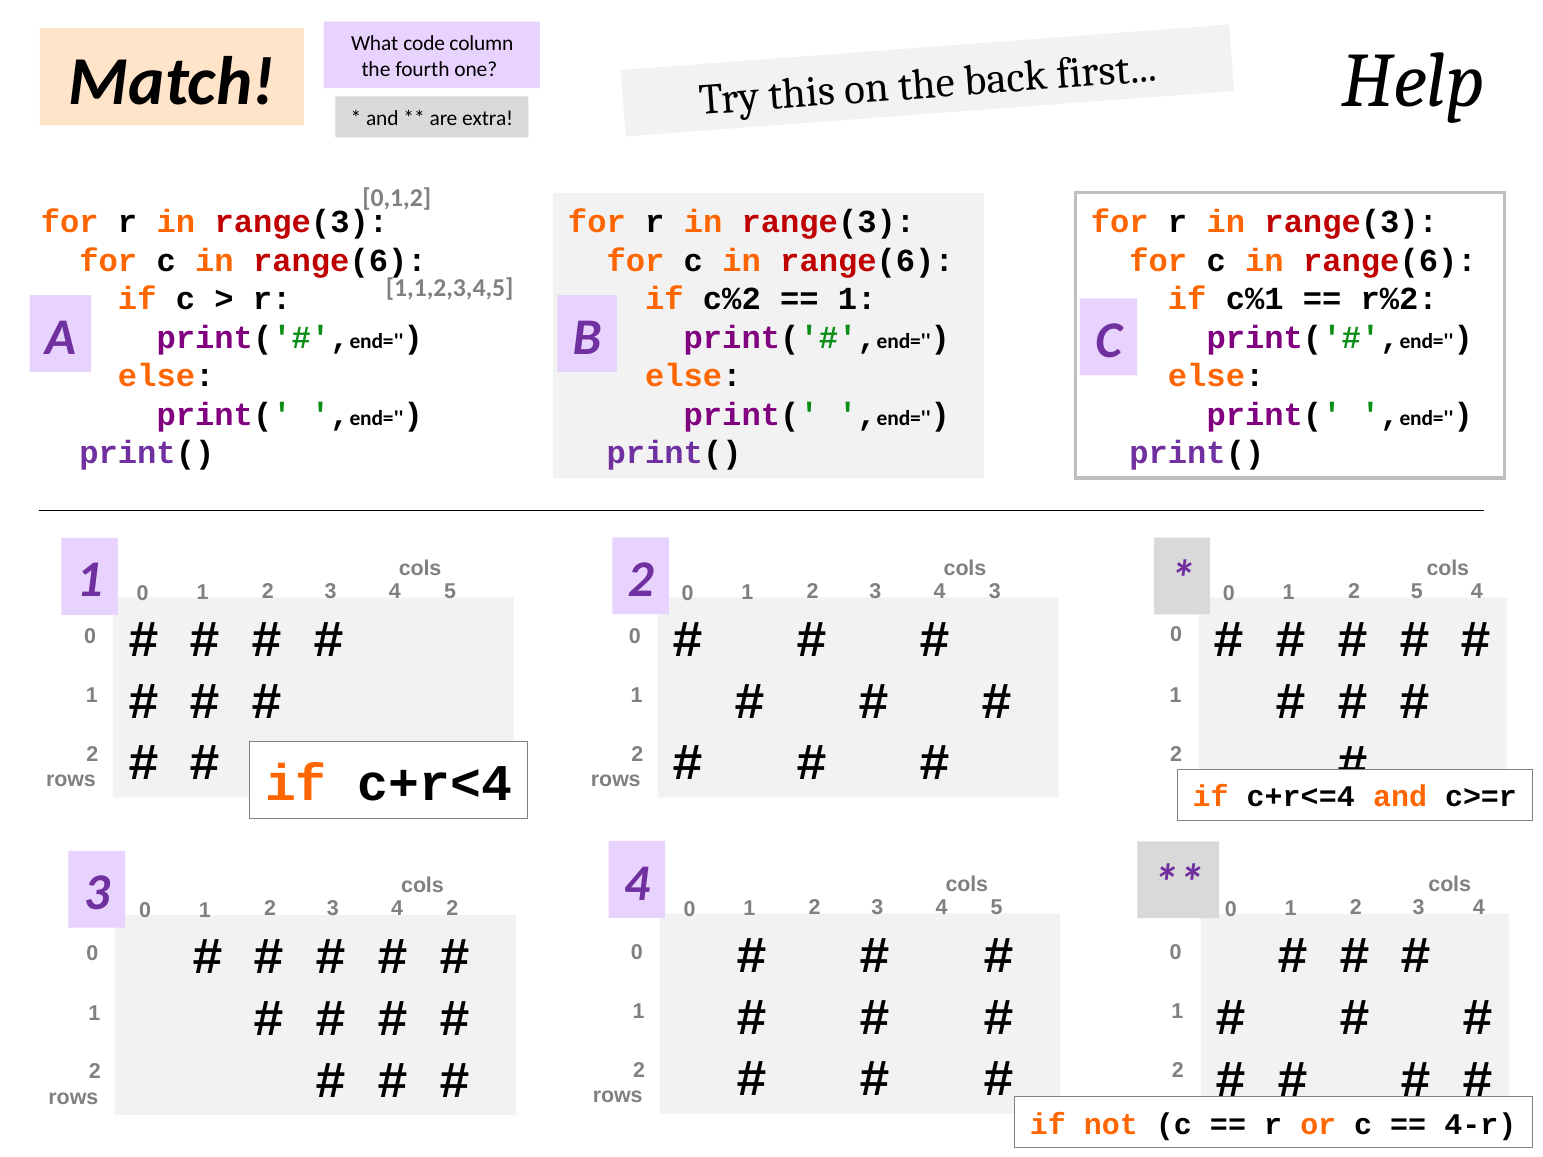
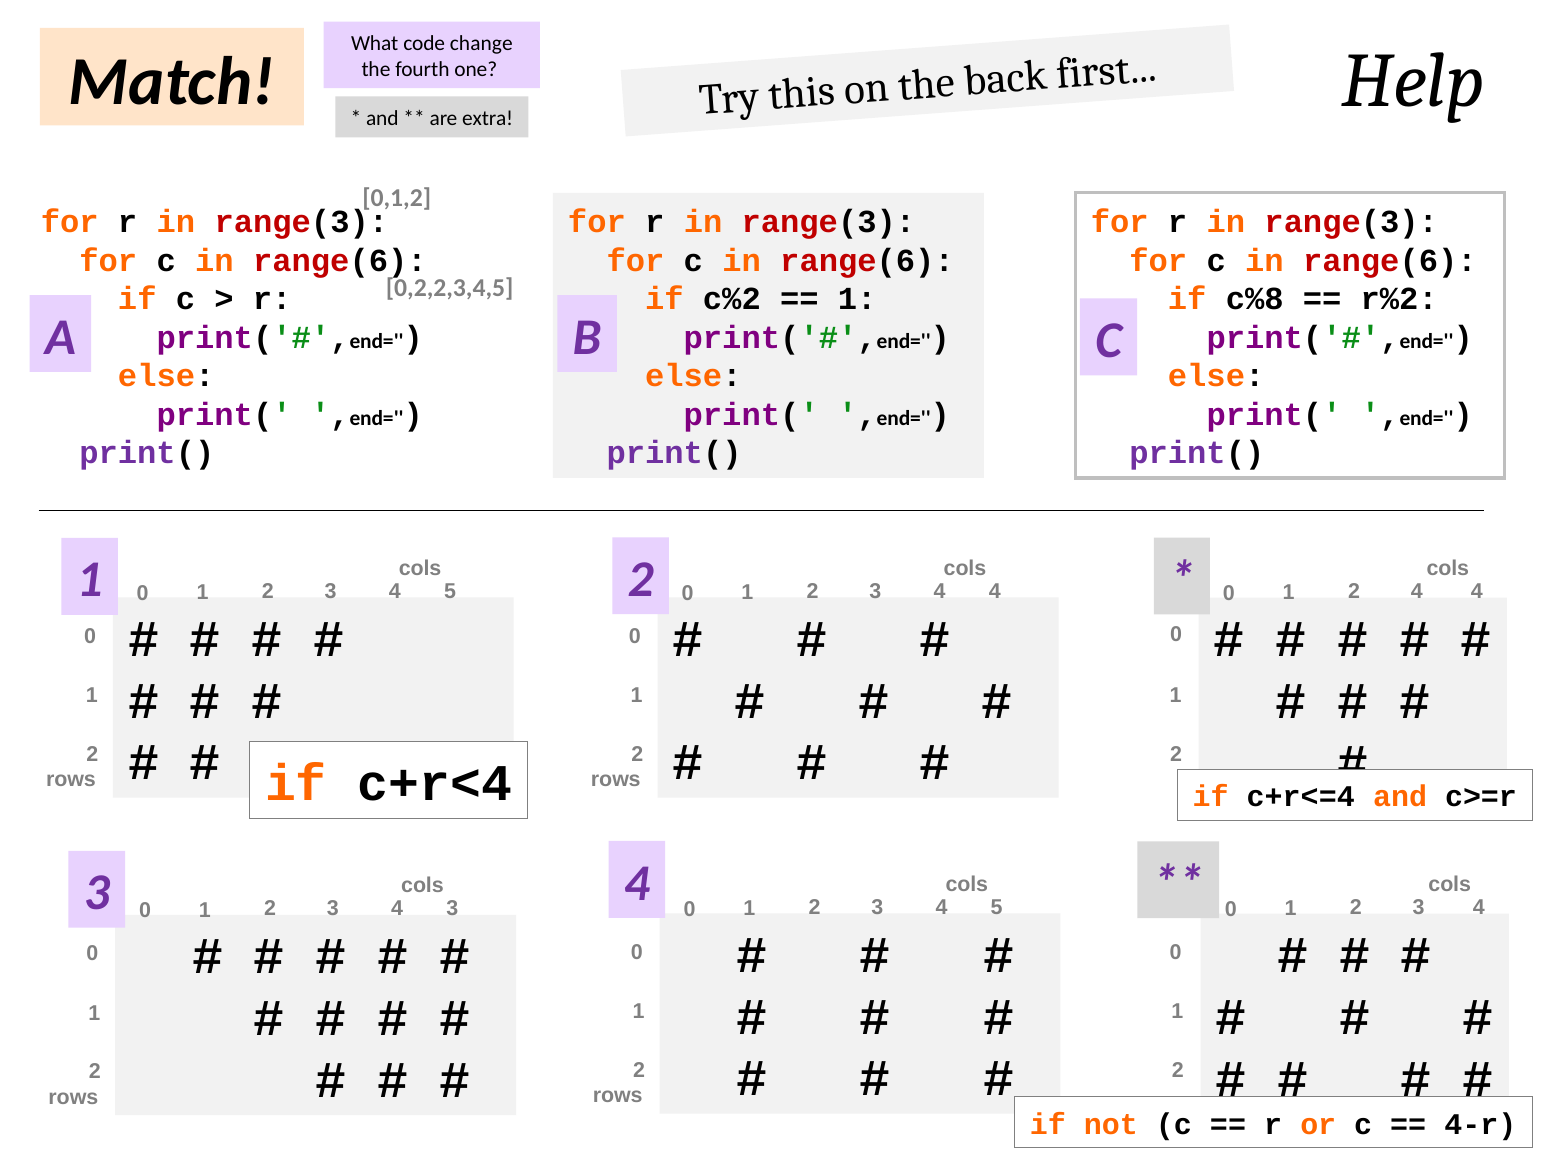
column: column -> change (481, 43)
1,1,2,3,4,5: 1,1,2,3,4,5 -> 0,2,2,3,4,5 (450, 289)
c%1: c%1 -> c%8 (1255, 299)
3 4 3: 3 -> 4 (995, 591)
2 5: 5 -> 4 (1417, 592)
4 2: 2 -> 3 (452, 909)
